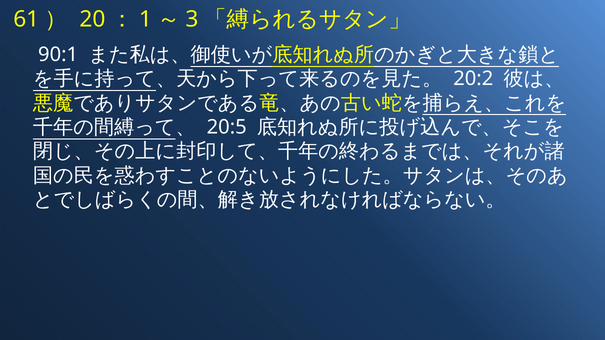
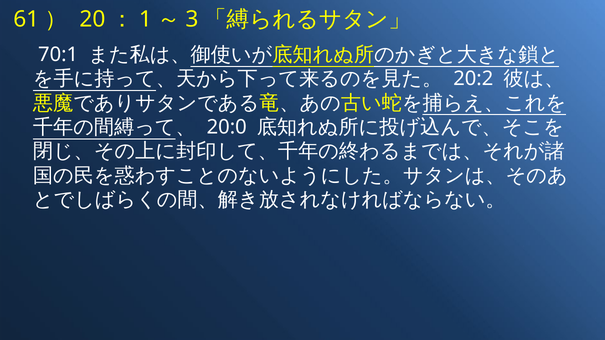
90:1: 90:1 -> 70:1 (58, 55)
20:5: 20:5 -> 20:0 (227, 127)
